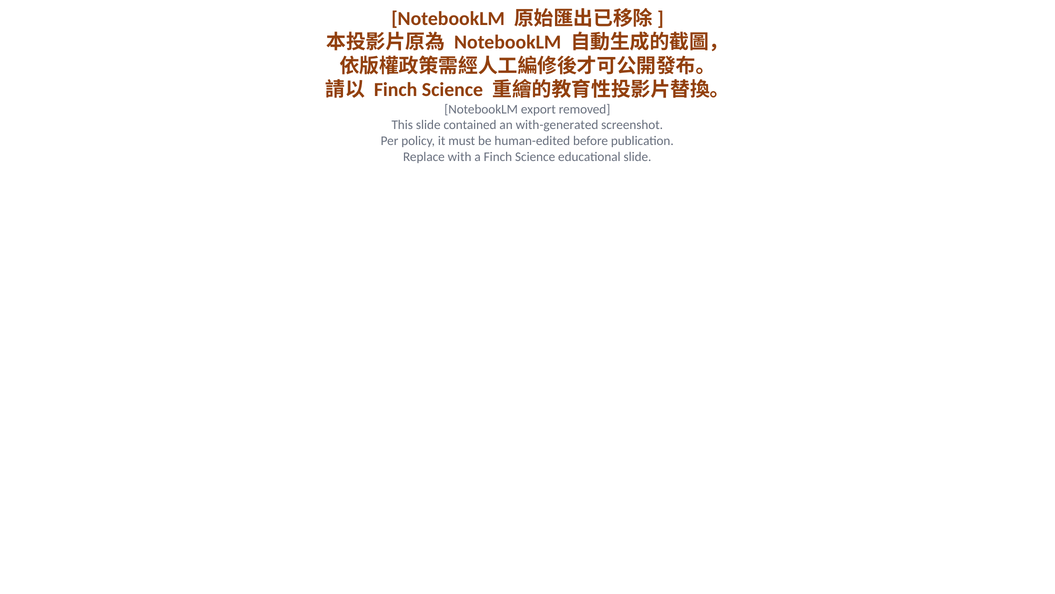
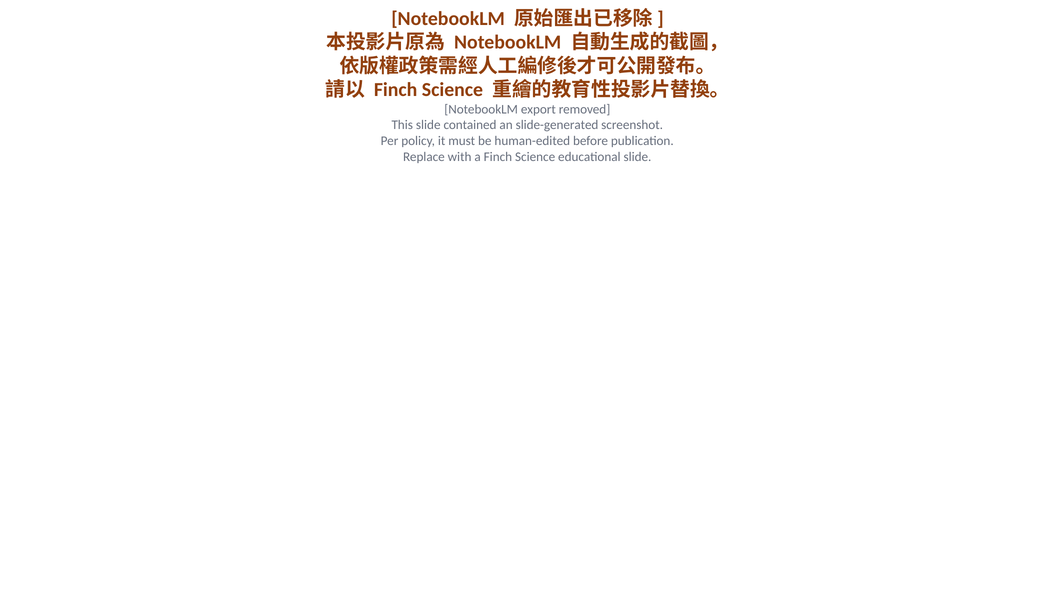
with-generated: with-generated -> slide-generated (557, 125)
